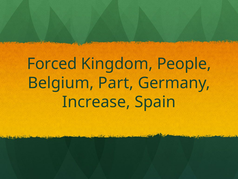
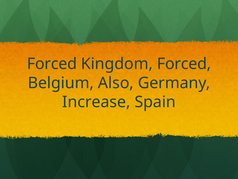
Kingdom People: People -> Forced (184, 64)
Part: Part -> Also (116, 83)
